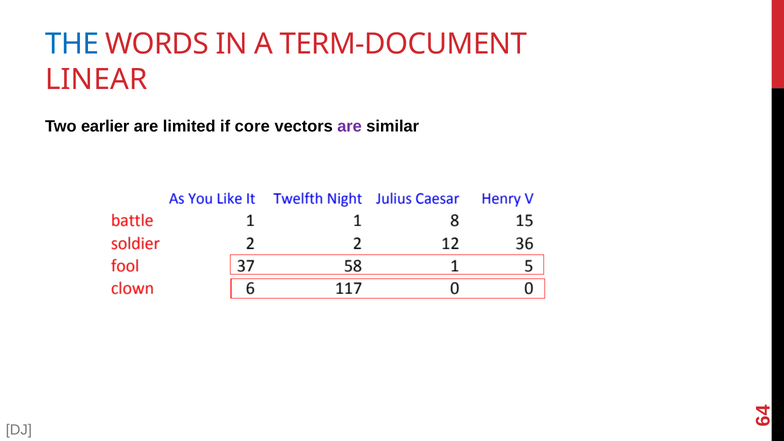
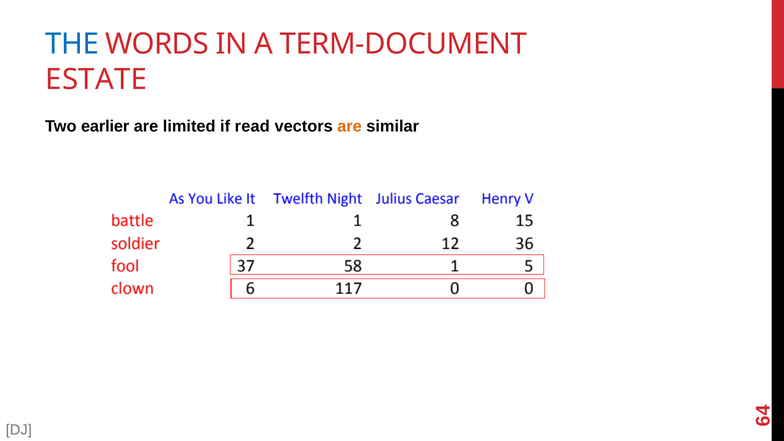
LINEAR: LINEAR -> ESTATE (96, 79)
core: core -> read (252, 127)
are colour: purple -> orange (350, 127)
